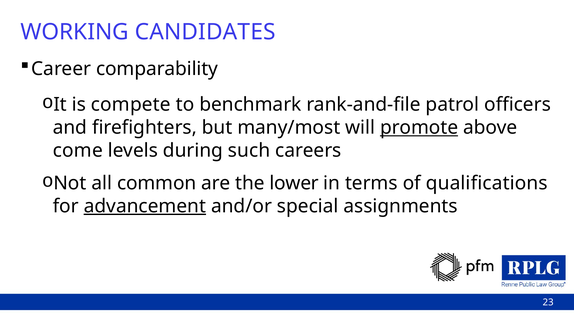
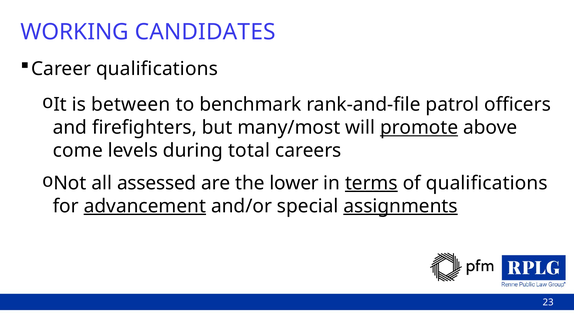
Career comparability: comparability -> qualifications (157, 69)
compete: compete -> between (131, 105)
such: such -> total (249, 150)
common: common -> assessed (157, 183)
terms underline: none -> present (371, 183)
assignments underline: none -> present (401, 206)
